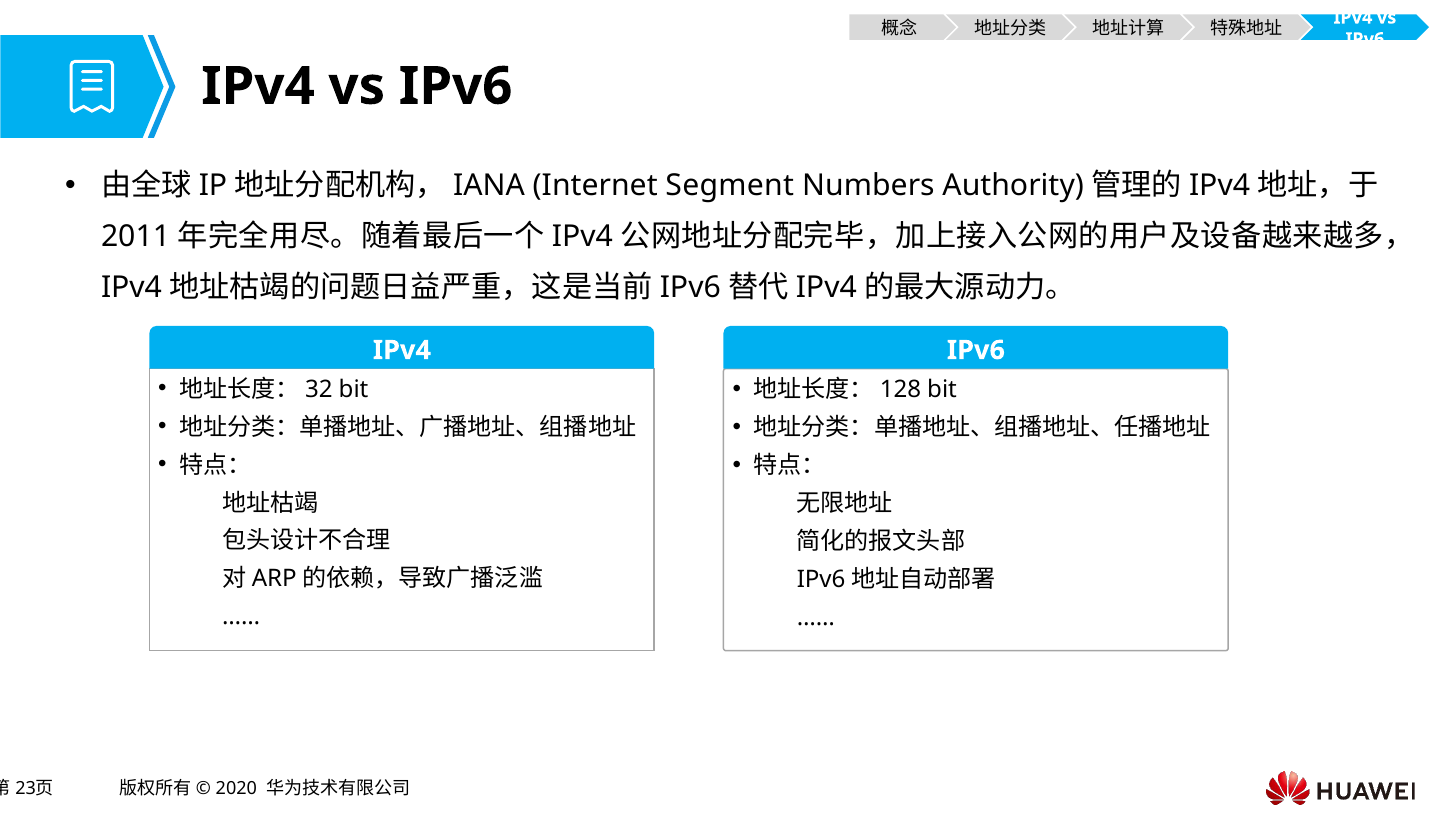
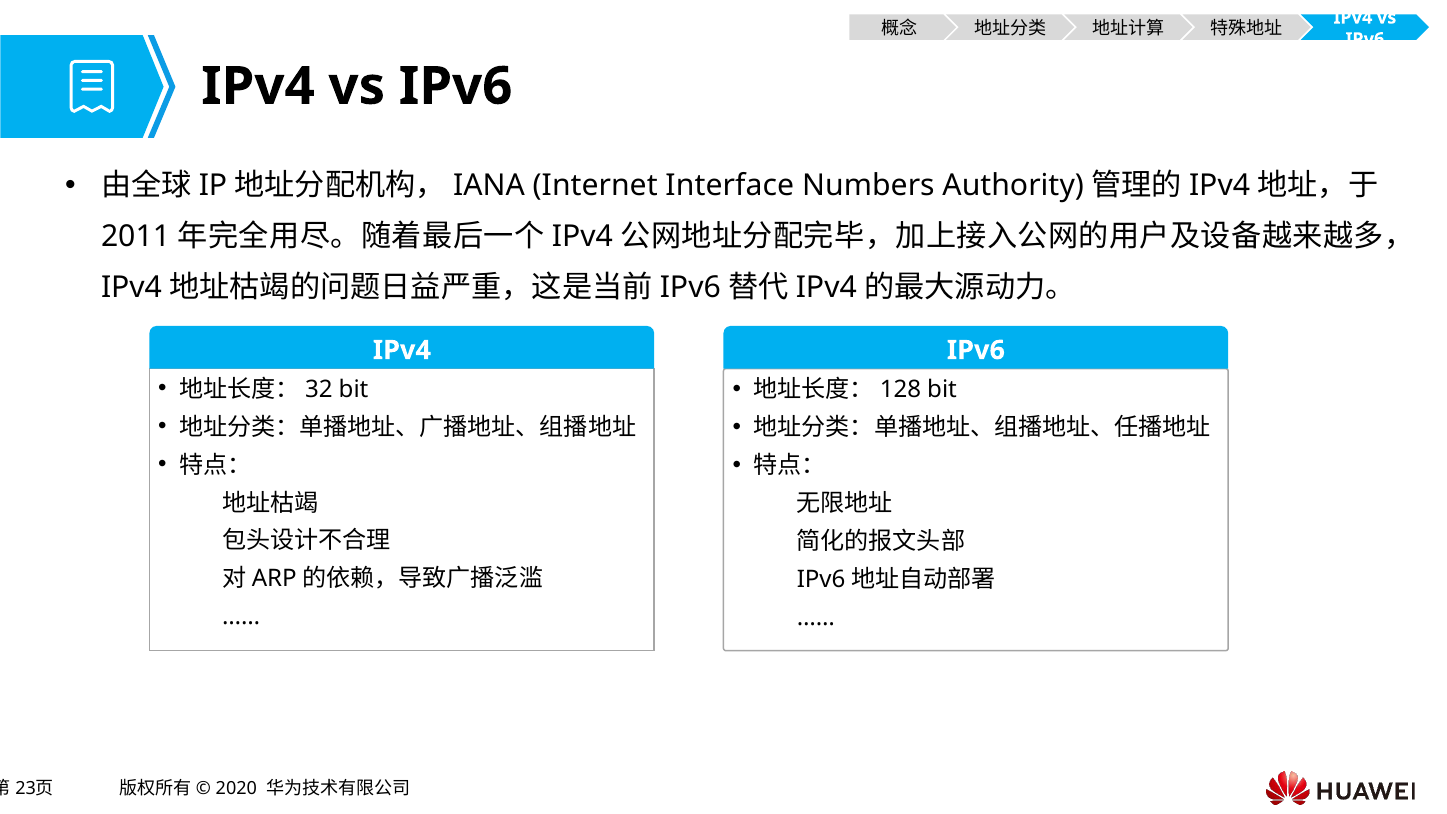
Segment: Segment -> Interface (730, 186)
